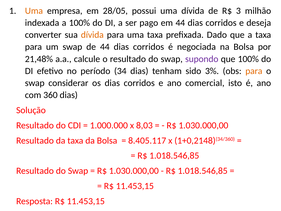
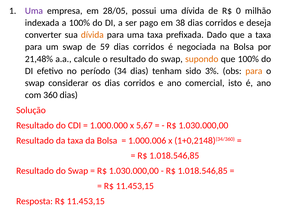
Uma colour: orange -> purple (34, 11)
3: 3 -> 0 (238, 11)
em 44: 44 -> 38 (180, 23)
de 44: 44 -> 59 (105, 47)
supondo colour: purple -> orange (202, 59)
8,03: 8,03 -> 5,67 (144, 125)
8.405.117: 8.405.117 -> 1.000.006 (147, 140)
